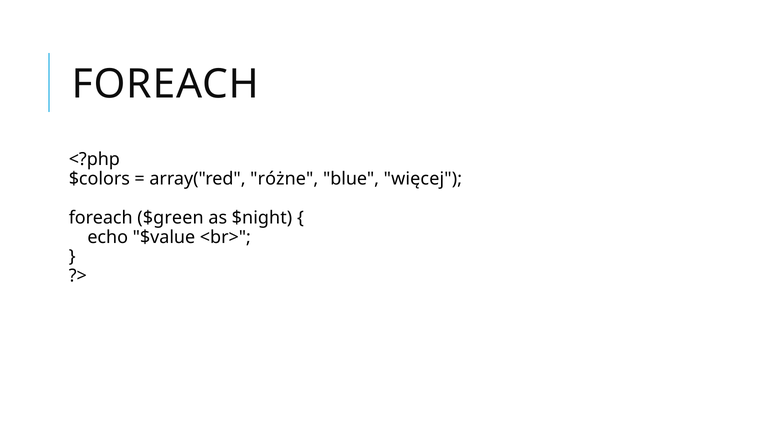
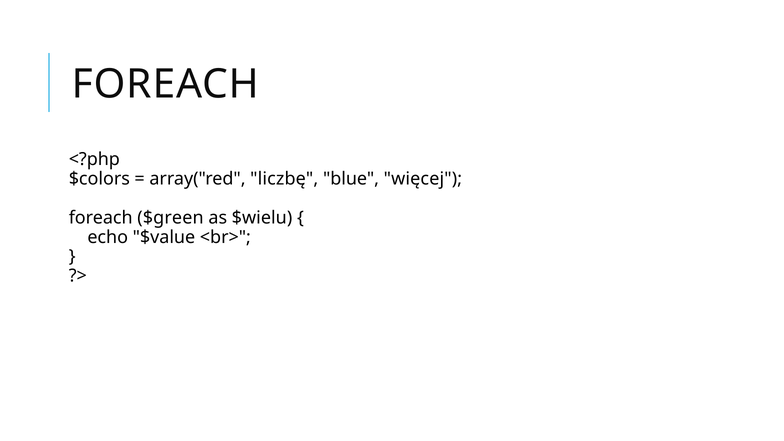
różne: różne -> liczbę (284, 179)
$night: $night -> $wielu (262, 218)
